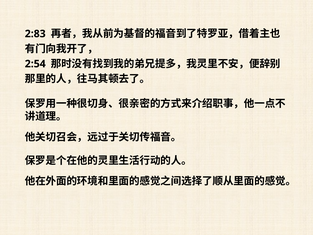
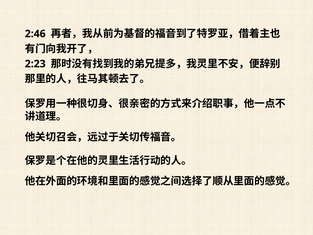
2:83: 2:83 -> 2:46 (35, 34)
2:54: 2:54 -> 2:23 (35, 64)
